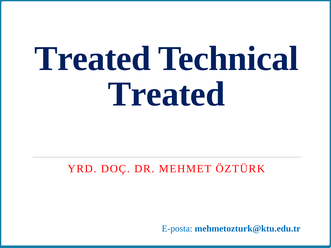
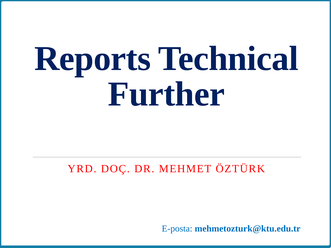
Treated: Treated -> Reports (93, 59)
Treated: Treated -> Further (166, 94)
